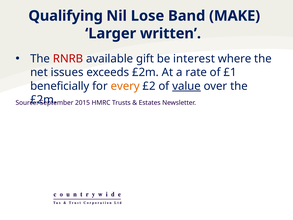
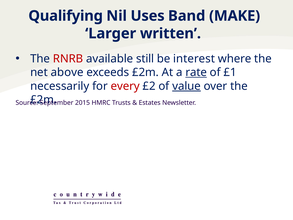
Lose: Lose -> Uses (148, 16)
gift: gift -> still (145, 59)
issues: issues -> above (67, 72)
rate underline: none -> present (196, 72)
beneficially: beneficially -> necessarily (60, 86)
every colour: orange -> red (125, 86)
